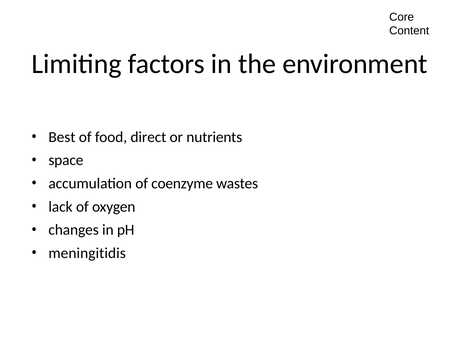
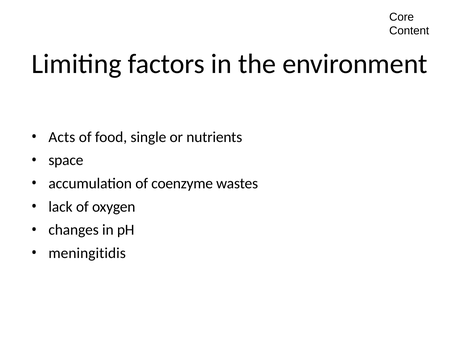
Best: Best -> Acts (62, 137)
direct: direct -> single (148, 137)
